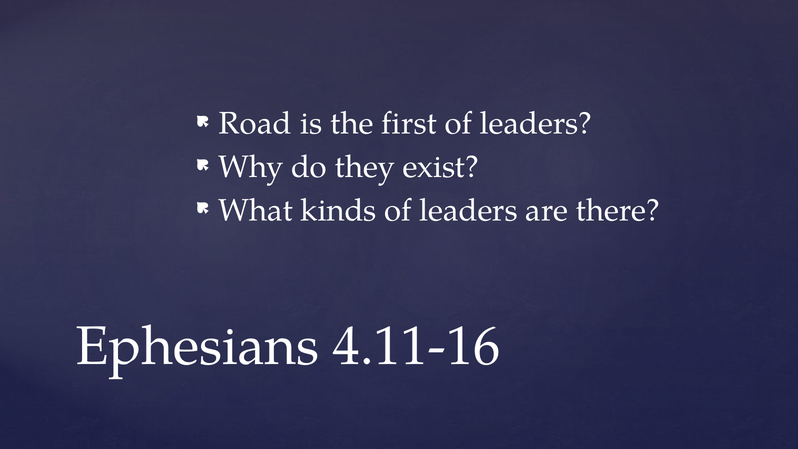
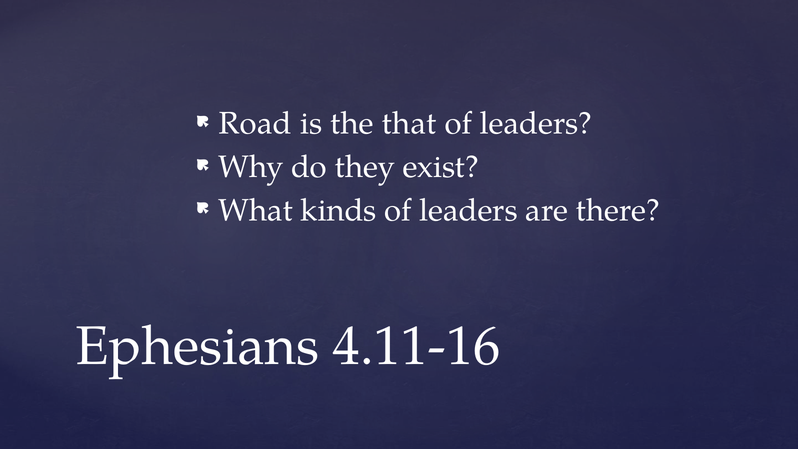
first: first -> that (409, 123)
